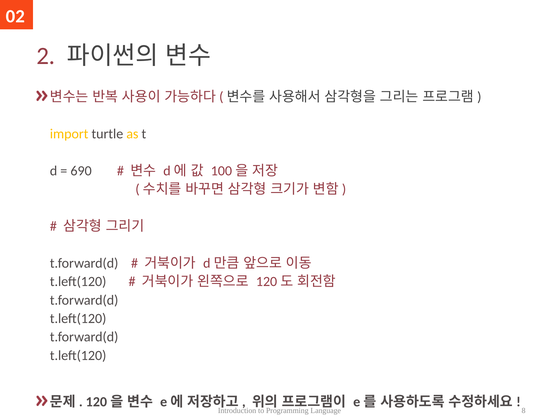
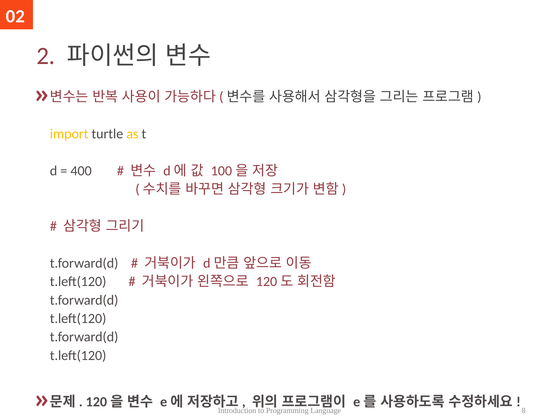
690: 690 -> 400 (81, 170)
